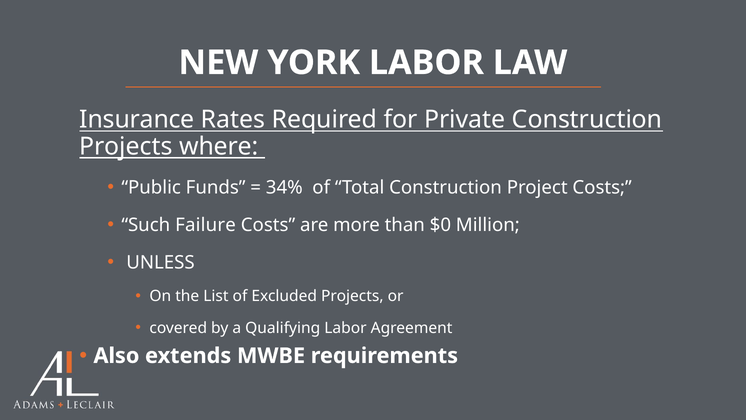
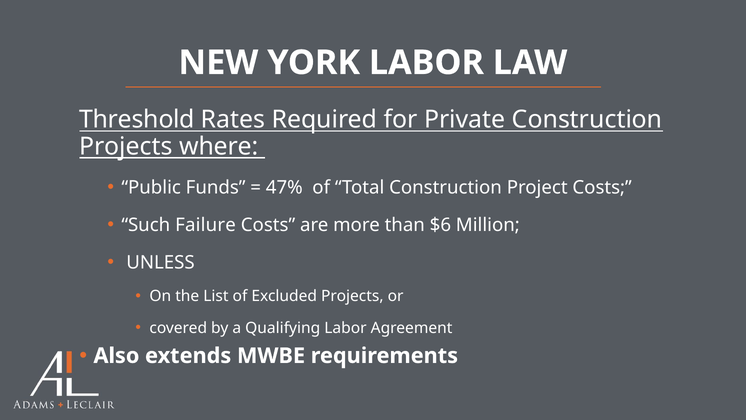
Insurance: Insurance -> Threshold (137, 120)
34%: 34% -> 47% (284, 188)
$0: $0 -> $6 (440, 225)
